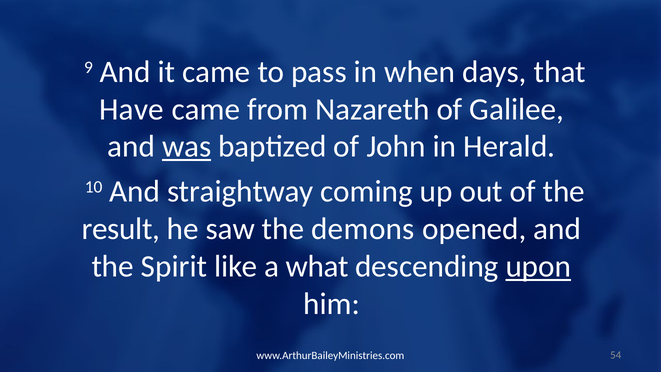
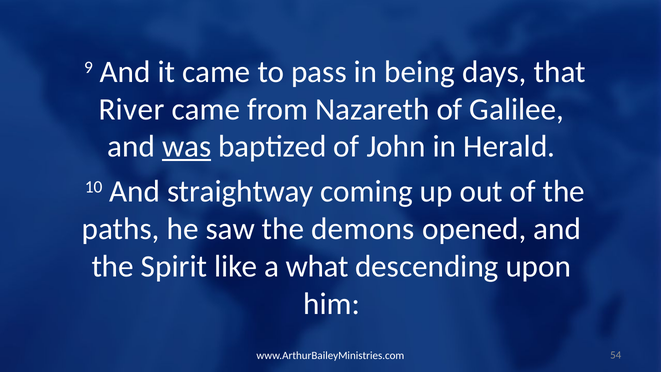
when: when -> being (420, 72)
Have: Have -> River (132, 109)
result: result -> paths (121, 229)
upon underline: present -> none (538, 266)
